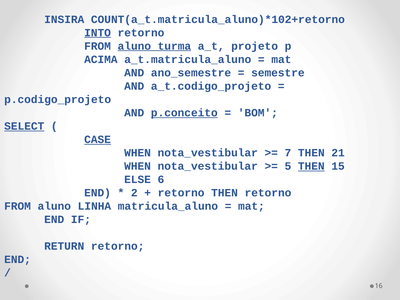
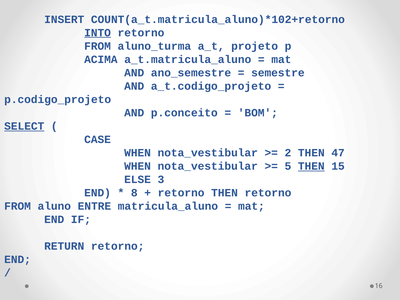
INSIRA: INSIRA -> INSERT (64, 19)
aluno_turma underline: present -> none (154, 46)
p.conceito underline: present -> none (184, 113)
CASE underline: present -> none (98, 139)
7: 7 -> 2 (288, 153)
21: 21 -> 47 (338, 153)
6: 6 -> 3 (161, 179)
2: 2 -> 8 (134, 193)
LINHA: LINHA -> ENTRE (94, 206)
